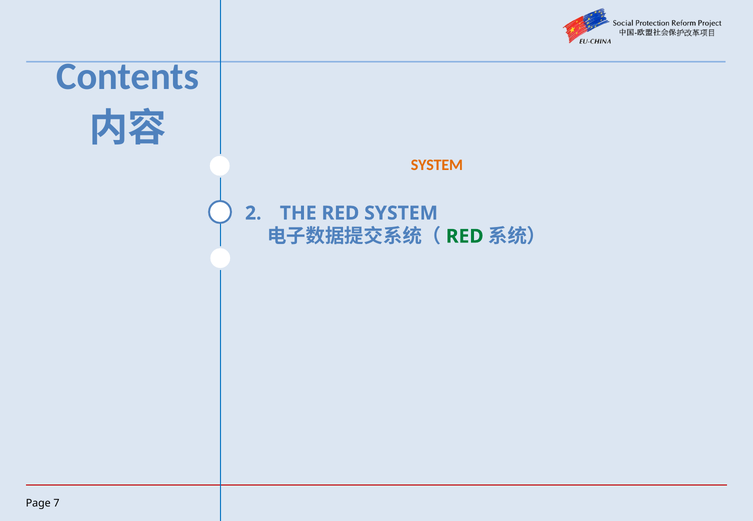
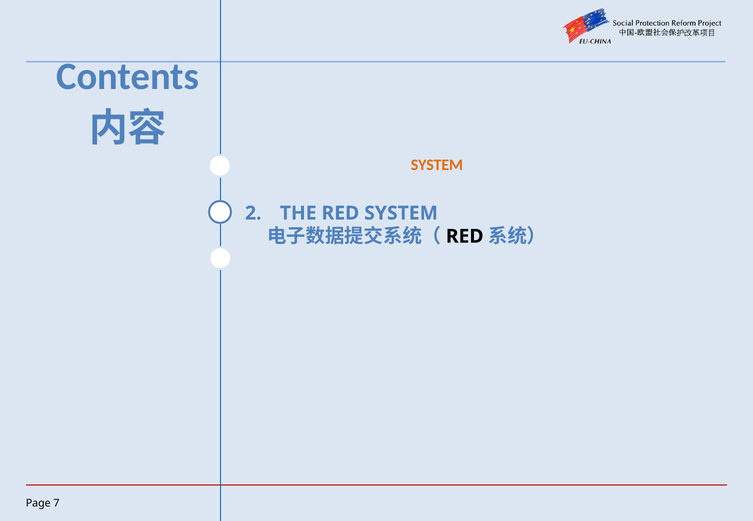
RED colour: green -> black (465, 236)
